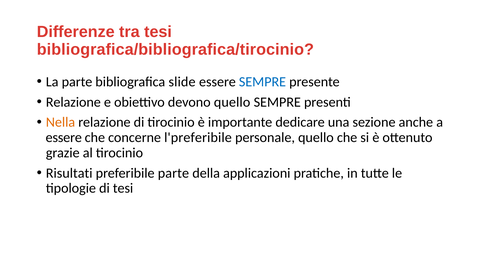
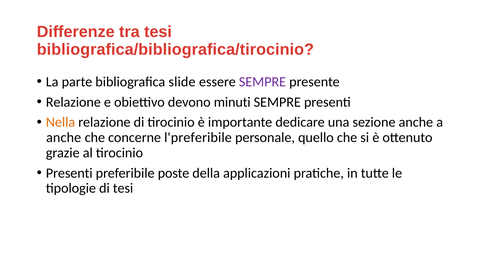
SEMPRE colour: blue -> purple (262, 82)
devono quello: quello -> minuti (232, 102)
essere: essere -> anche (64, 137)
Risultati: Risultati -> Presenti (69, 173)
preferibile parte: parte -> poste (174, 173)
